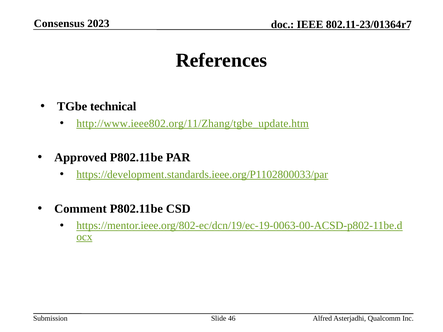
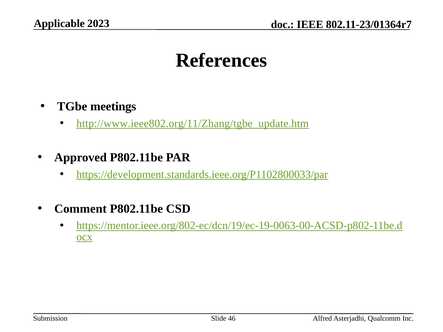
Consensus: Consensus -> Applicable (59, 23)
technical: technical -> meetings (113, 106)
